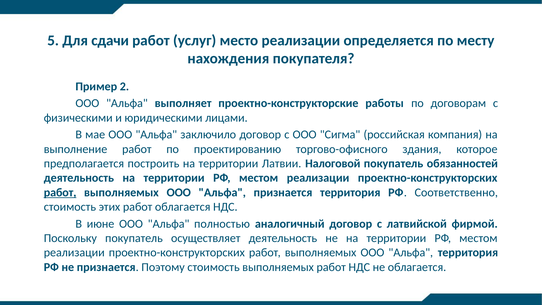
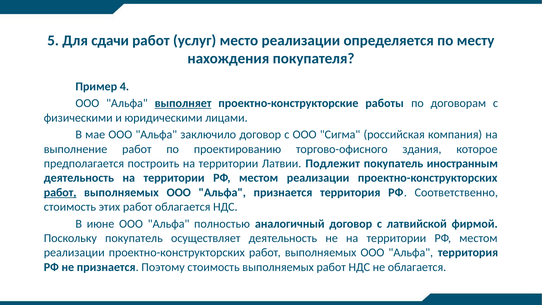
2: 2 -> 4 (124, 86)
выполняет underline: none -> present (183, 103)
Налоговой: Налоговой -> Подлежит (333, 163)
обязанностей: обязанностей -> иностранным (462, 163)
